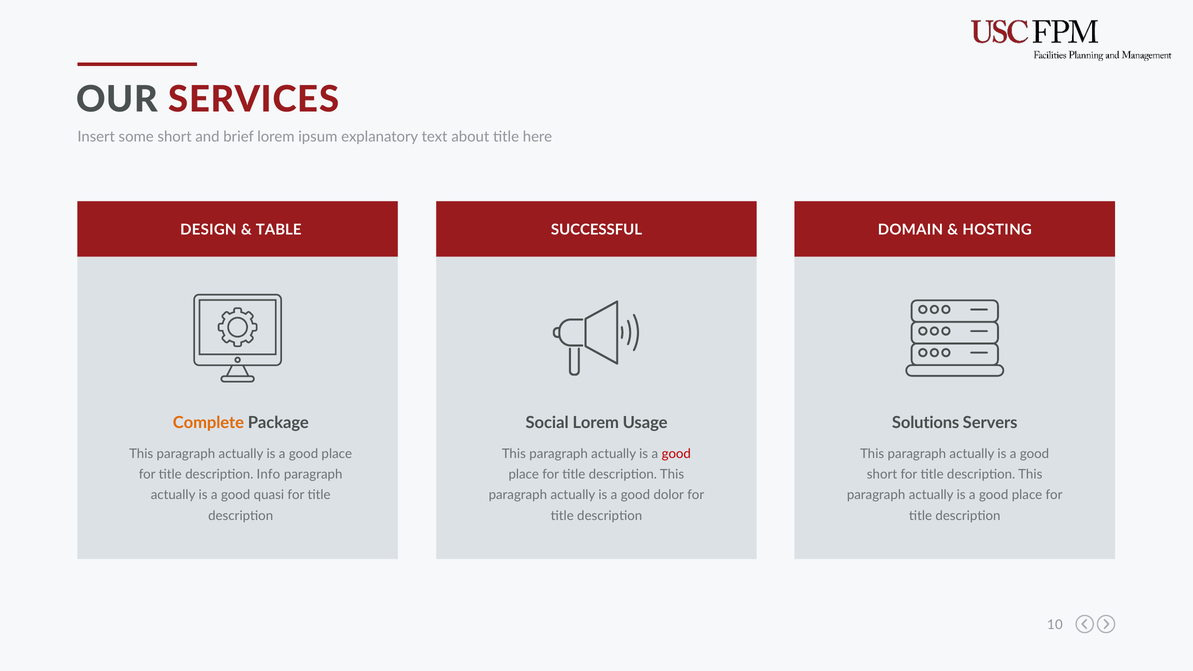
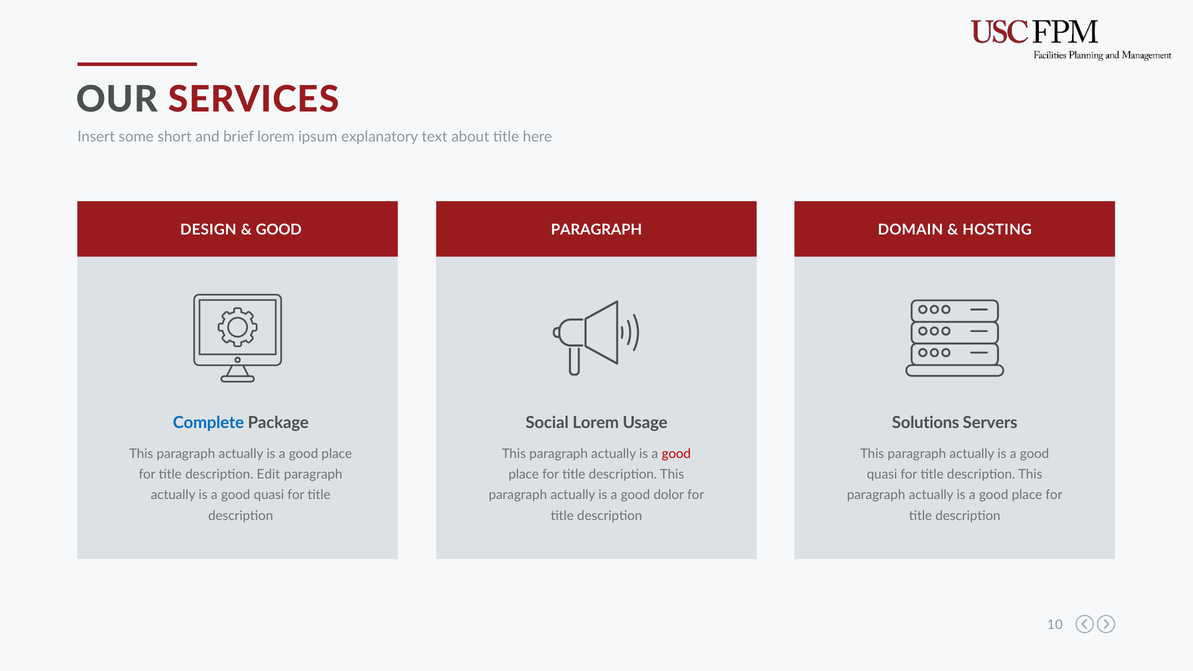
TABLE: TABLE -> GOOD (279, 230)
SUCCESSFUL: SUCCESSFUL -> PARAGRAPH (596, 230)
Complete colour: orange -> blue (208, 423)
Info: Info -> Edit (268, 474)
short: short -> quasi (882, 474)
